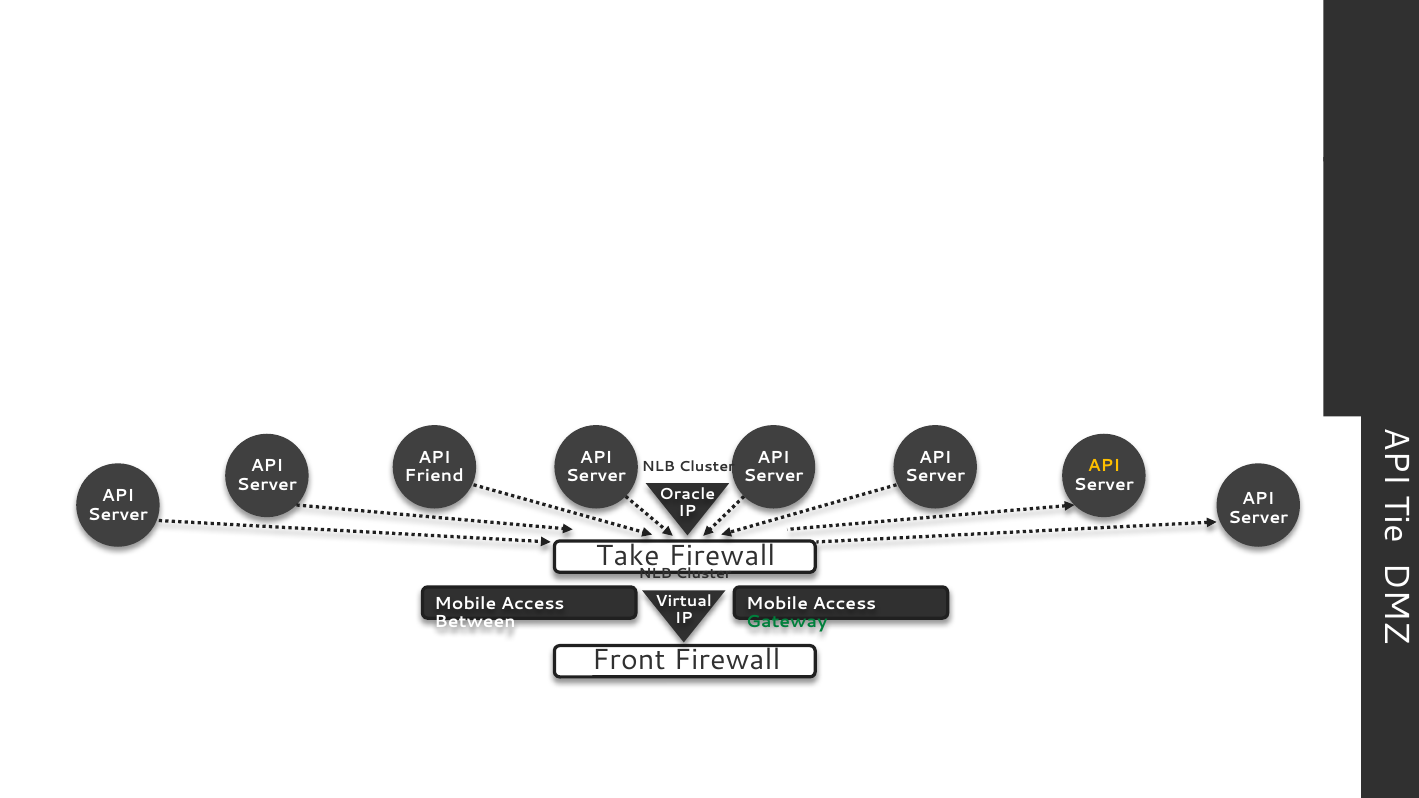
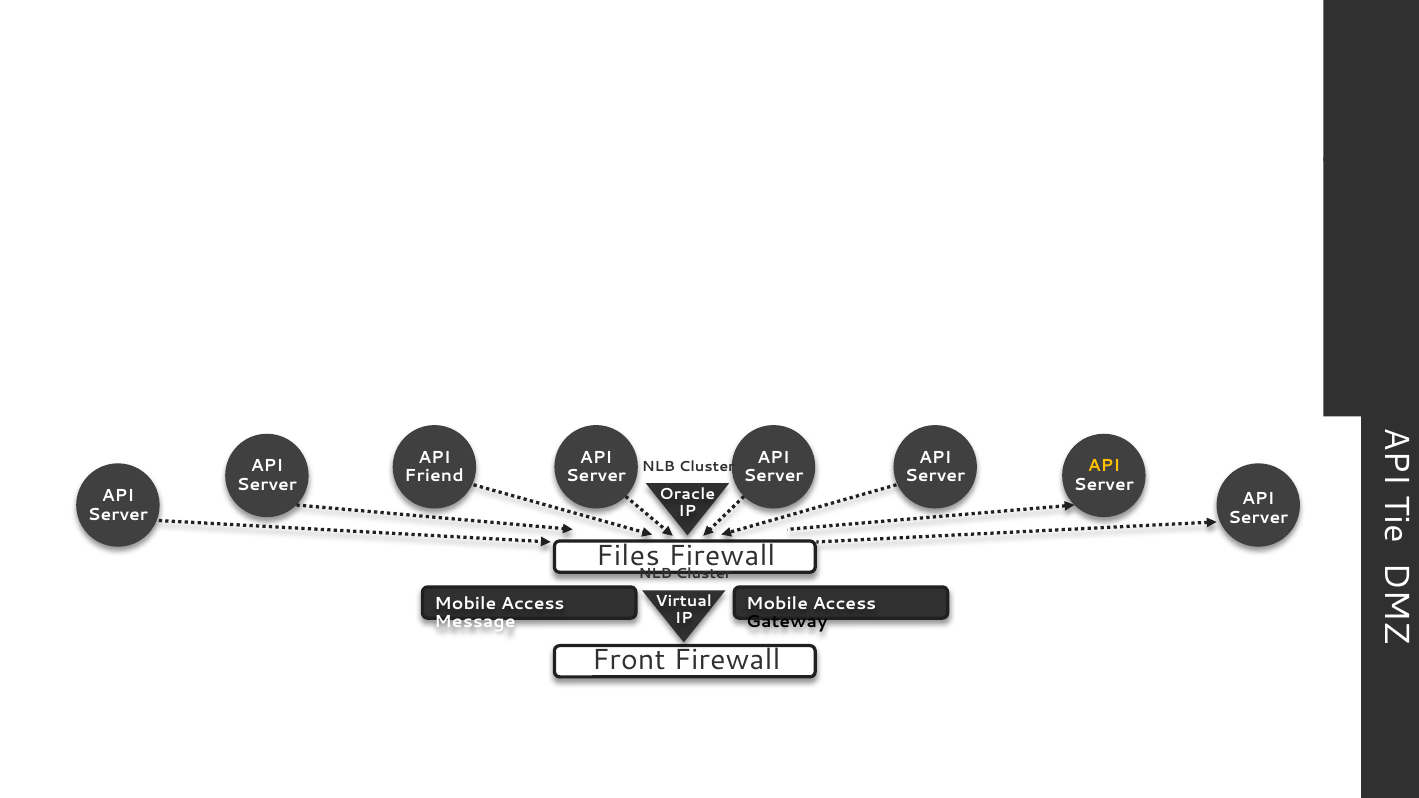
Take: Take -> Files (628, 556)
Between: Between -> Message (475, 622)
Gateway colour: green -> black (787, 622)
